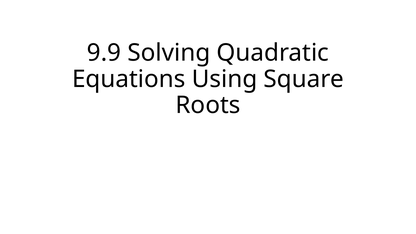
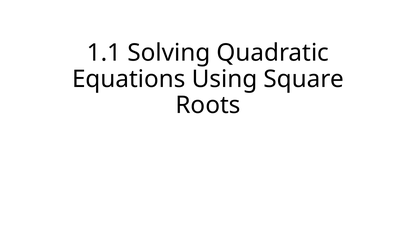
9.9: 9.9 -> 1.1 (104, 53)
